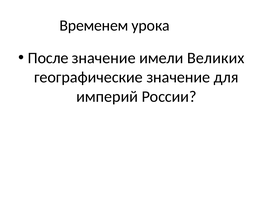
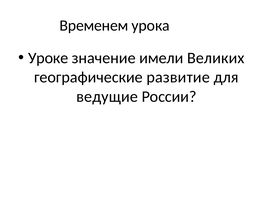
После: После -> Уроке (48, 58)
географические значение: значение -> развитие (178, 77)
империй: империй -> ведущие (107, 97)
